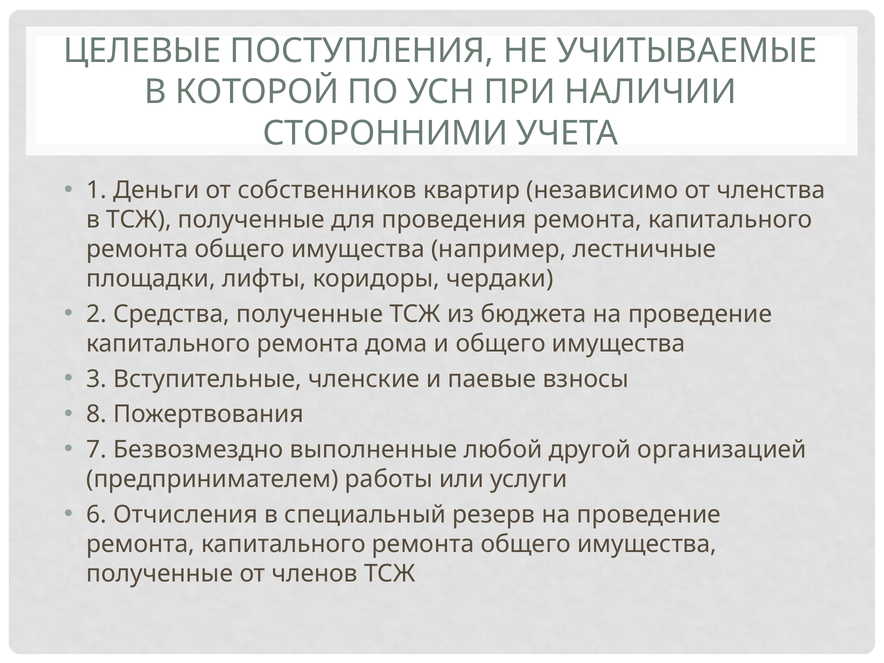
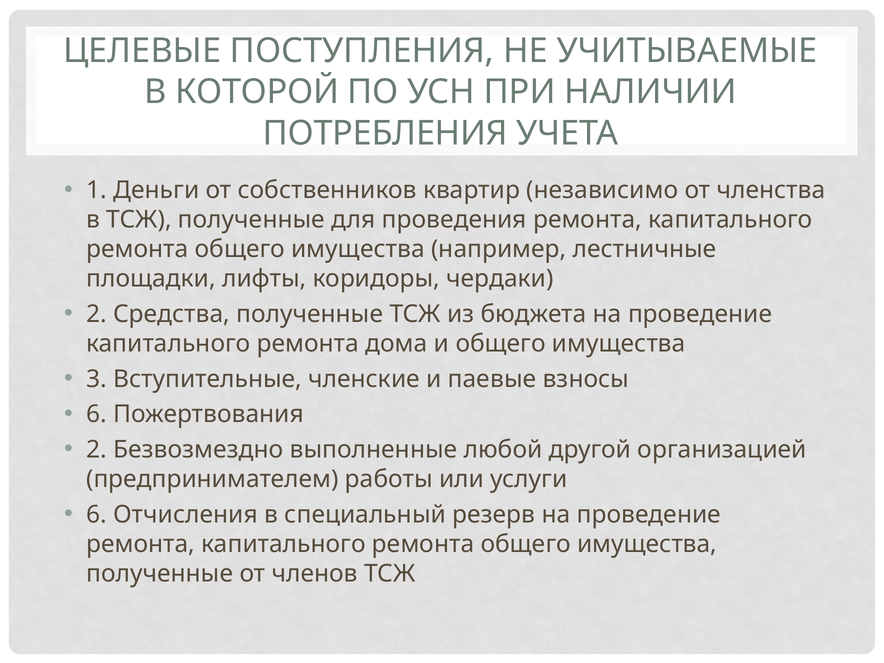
СТОРОННИМИ: СТОРОННИМИ -> ПОТРЕБЛЕНИЯ (385, 133)
8: 8 -> 6 (97, 414)
7: 7 -> 2 (97, 450)
